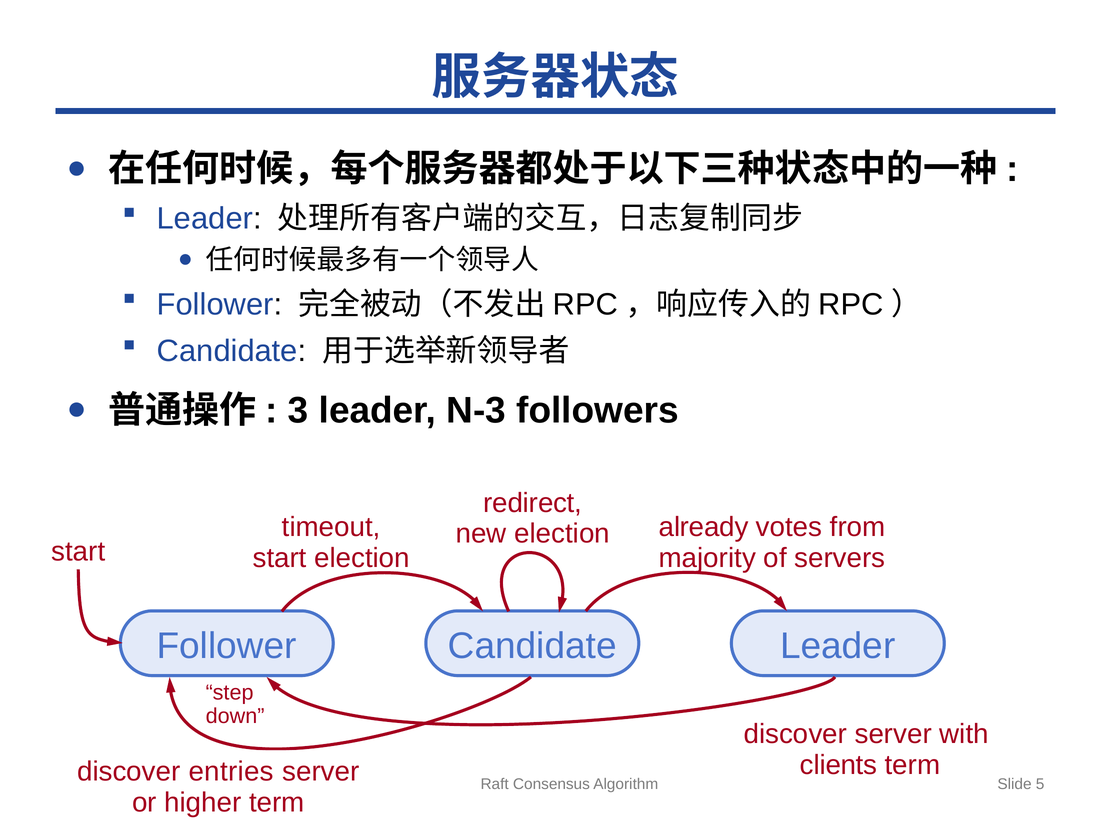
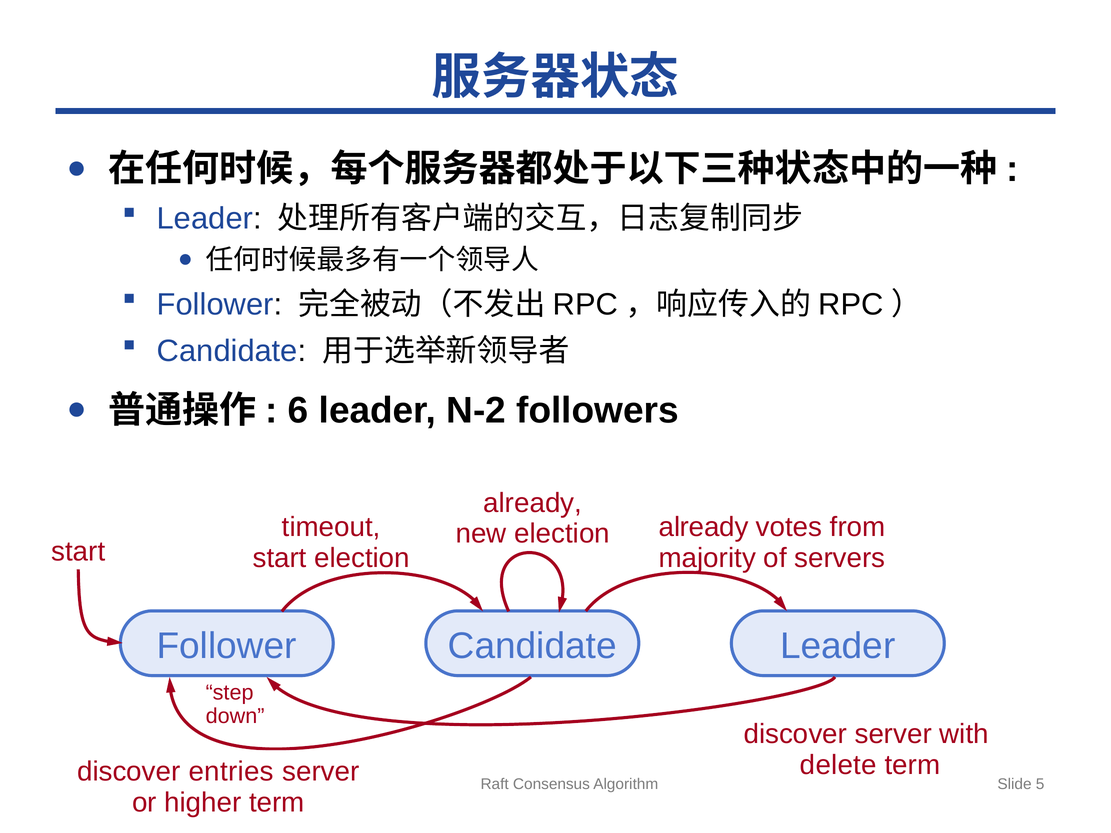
3: 3 -> 6 (298, 411)
N-3: N-3 -> N-2 (476, 411)
redirect: redirect -> already (533, 503)
clients: clients -> delete (838, 765)
